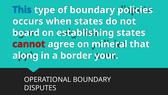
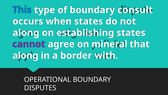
policies: policies -> consult (135, 10)
board: board -> along (26, 33)
cannot colour: red -> purple (29, 44)
your: your -> with (106, 55)
